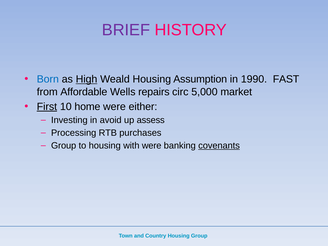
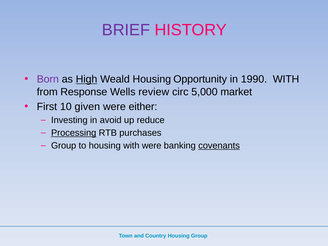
Born colour: blue -> purple (48, 79)
Assumption: Assumption -> Opportunity (200, 79)
1990 FAST: FAST -> WITH (286, 79)
Affordable: Affordable -> Response (84, 92)
repairs: repairs -> review (154, 92)
First underline: present -> none (47, 107)
home: home -> given (87, 107)
assess: assess -> reduce (151, 120)
Processing underline: none -> present (74, 133)
